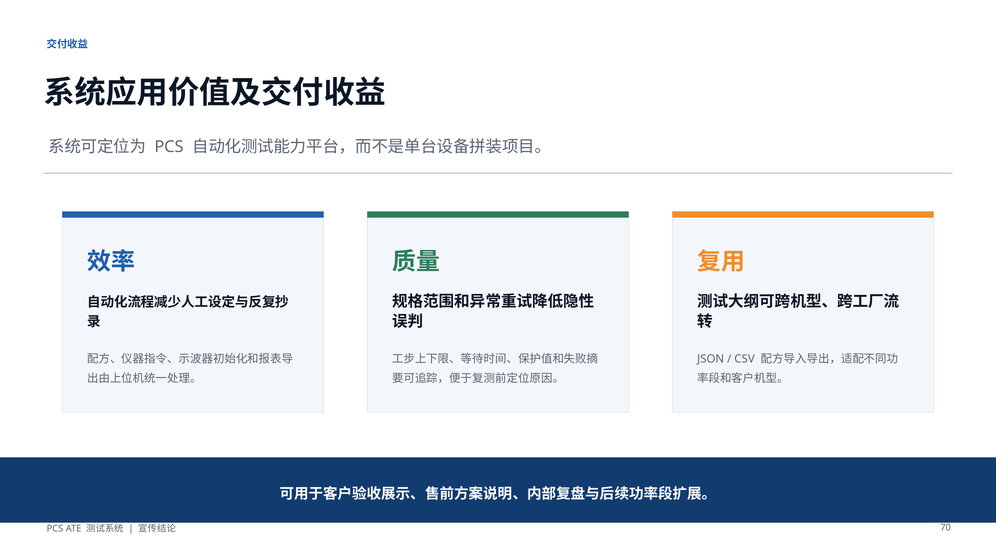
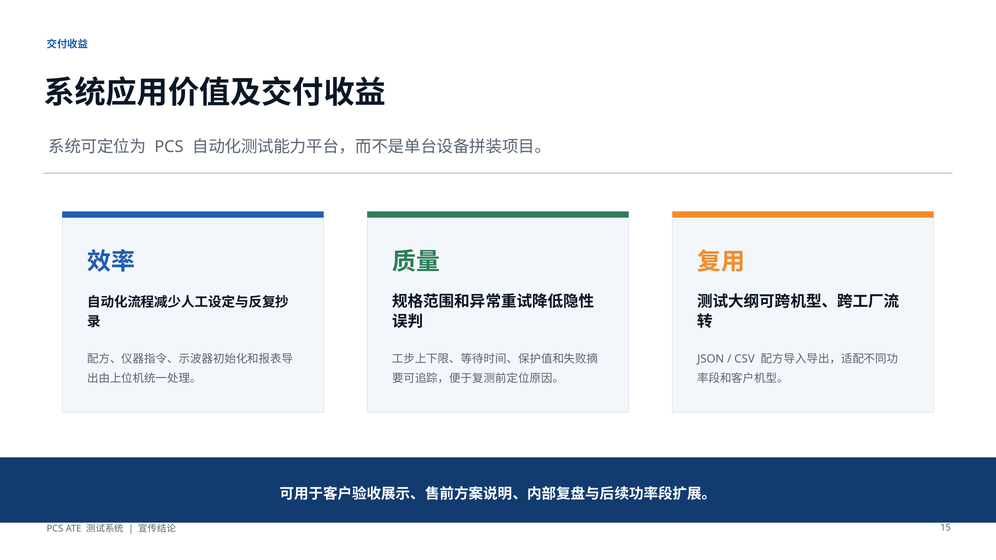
70: 70 -> 15 (946, 528)
